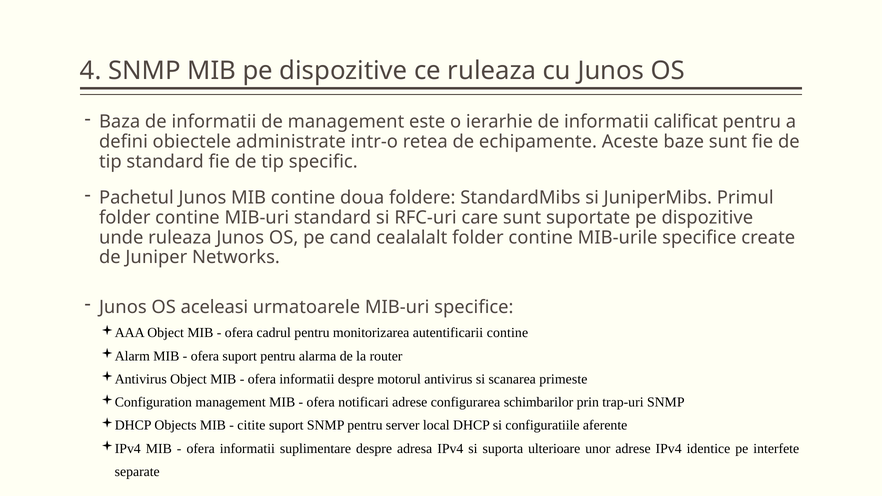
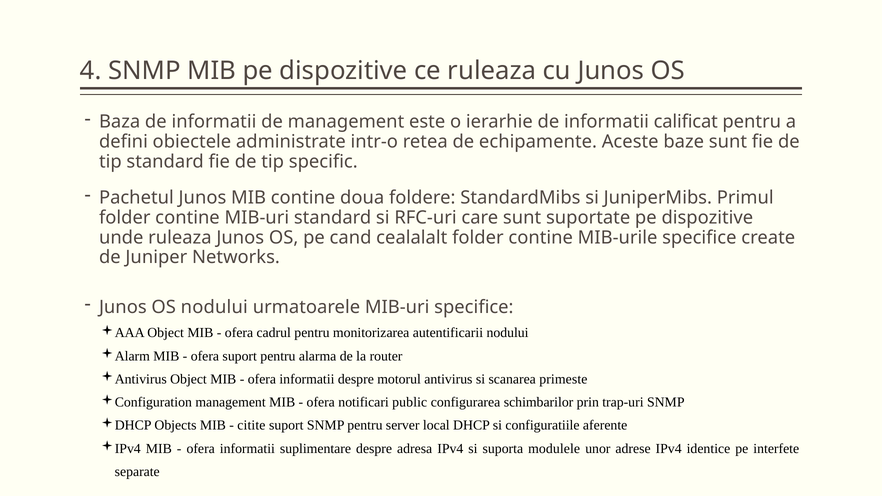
OS aceleasi: aceleasi -> nodului (214, 307)
autentificarii contine: contine -> nodului (508, 333)
notificari adrese: adrese -> public (410, 402)
ulterioare: ulterioare -> modulele (554, 449)
